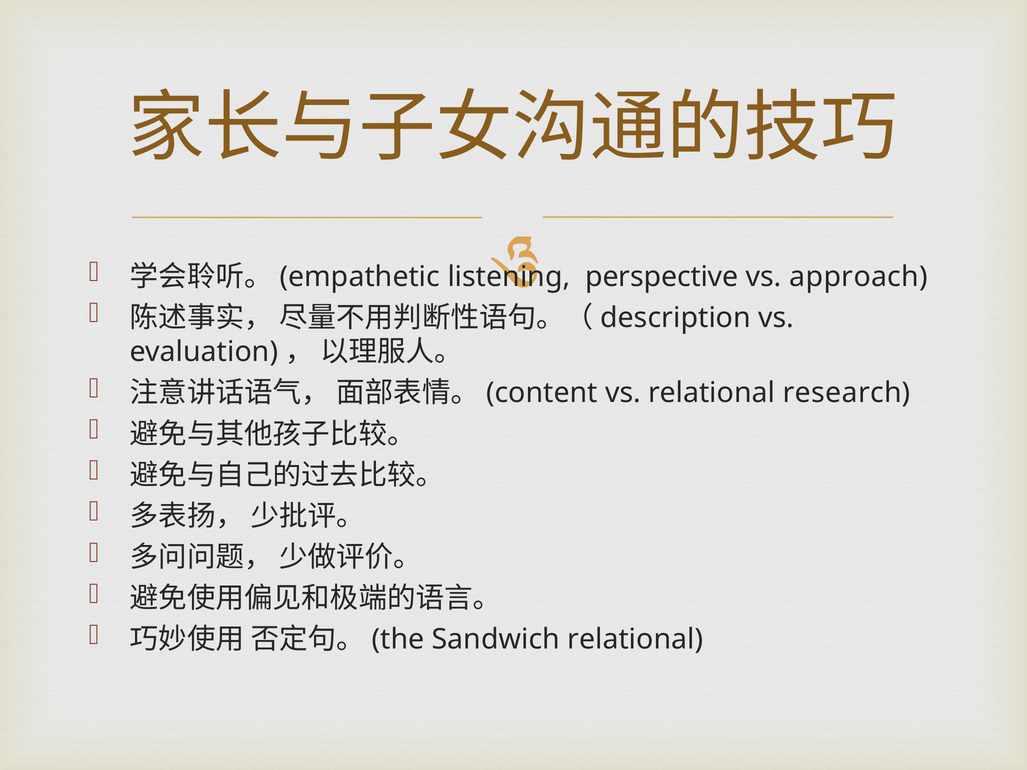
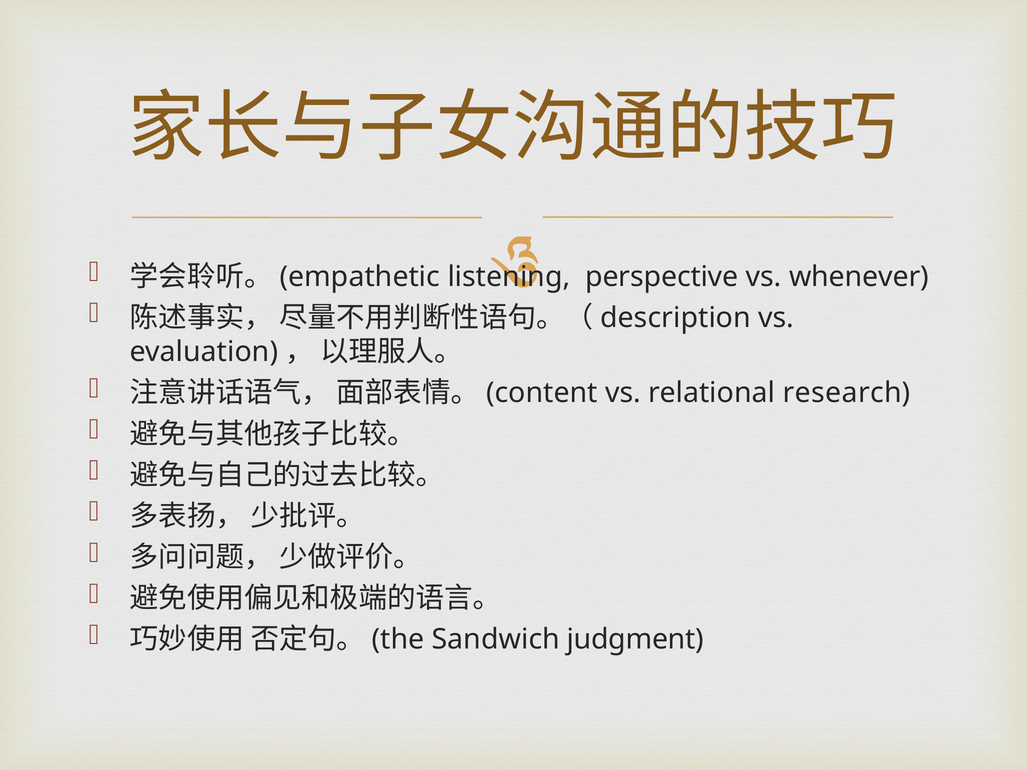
approach: approach -> whenever (859, 277)
Sandwich relational: relational -> judgment (635, 640)
